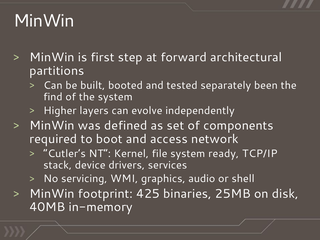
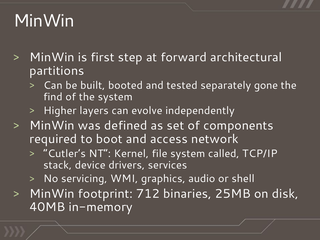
been: been -> gone (266, 85)
ready: ready -> called (224, 154)
425: 425 -> 712 (148, 194)
